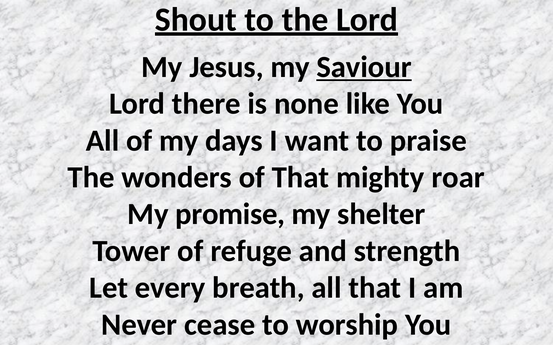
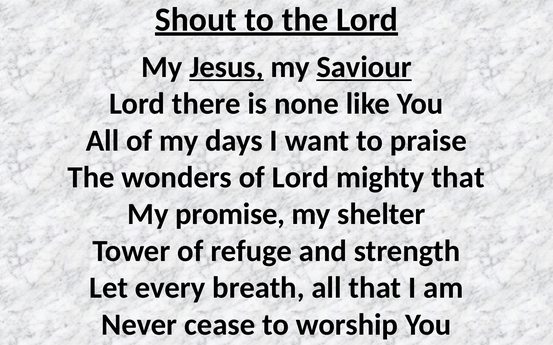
Jesus underline: none -> present (227, 67)
of That: That -> Lord (300, 178)
mighty roar: roar -> that (458, 178)
